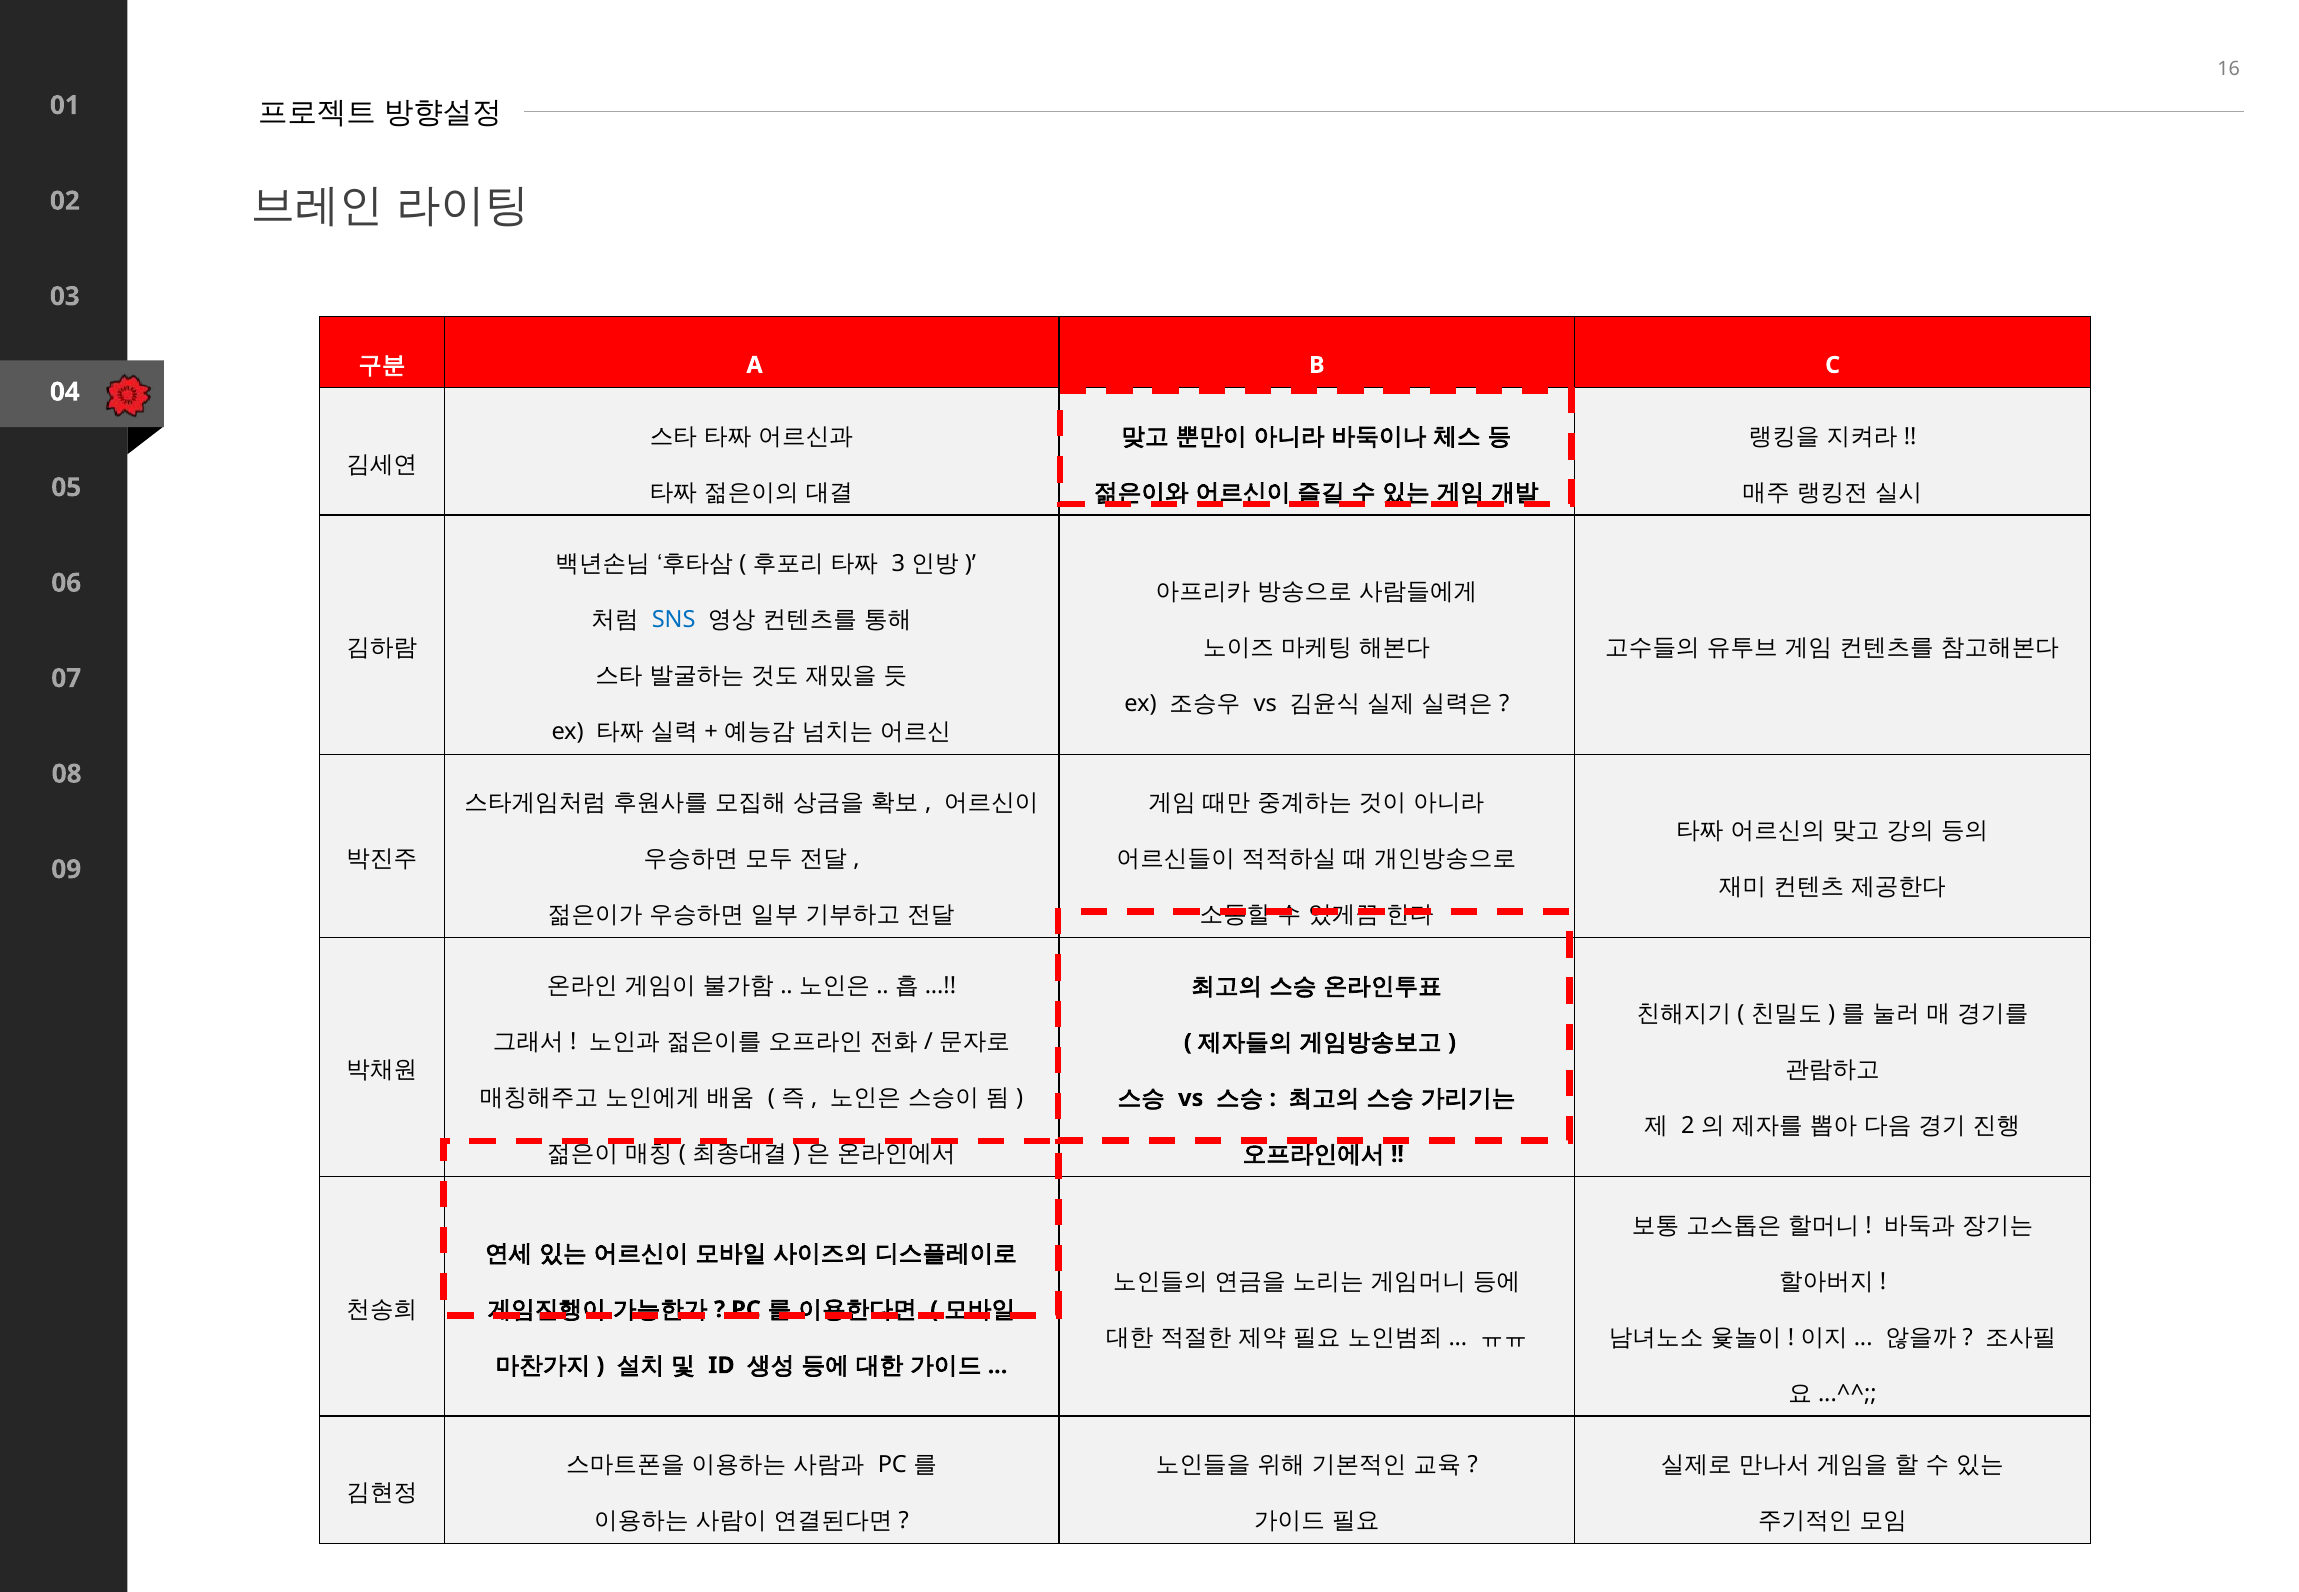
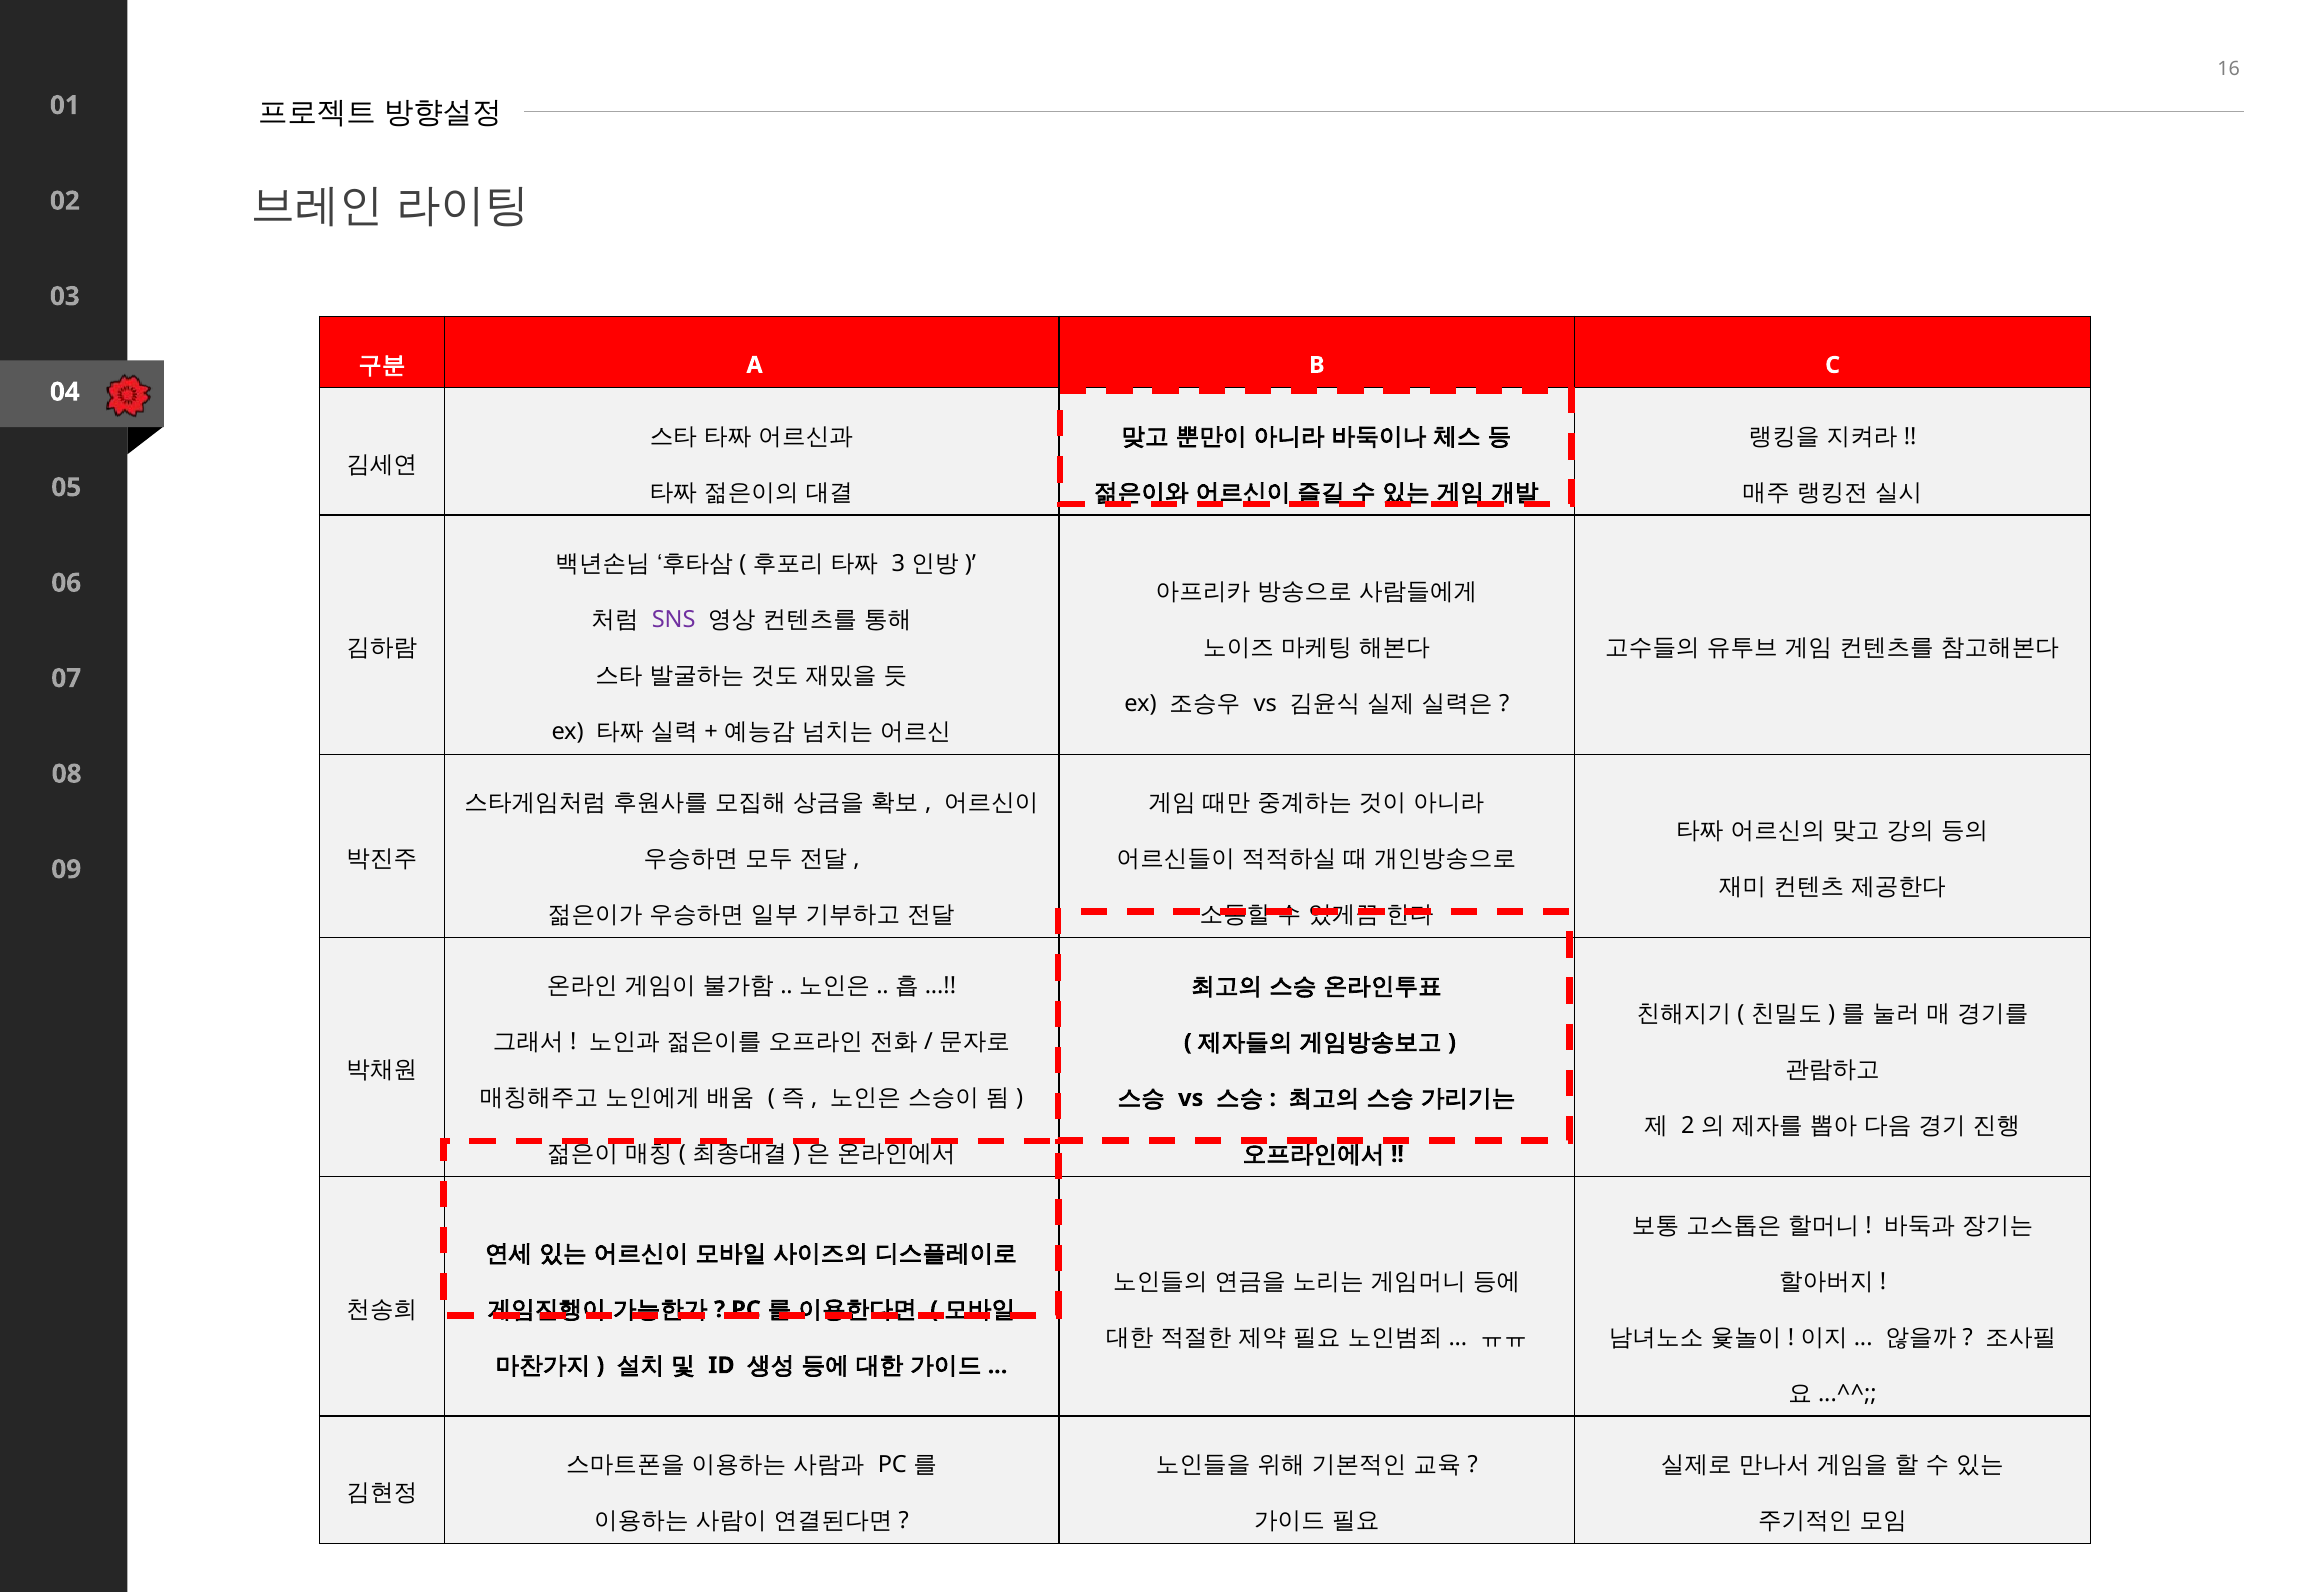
SNS colour: blue -> purple (674, 620)
